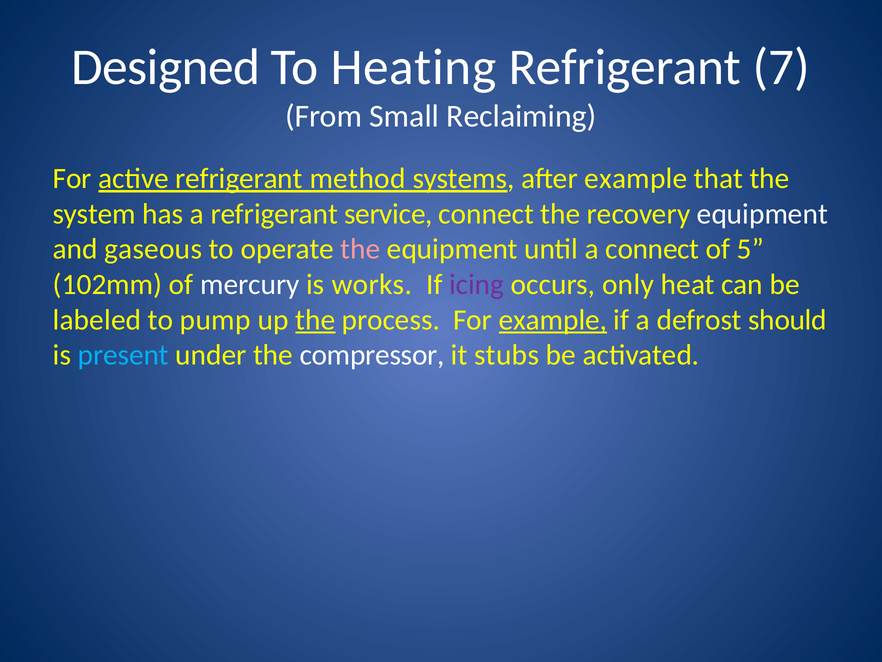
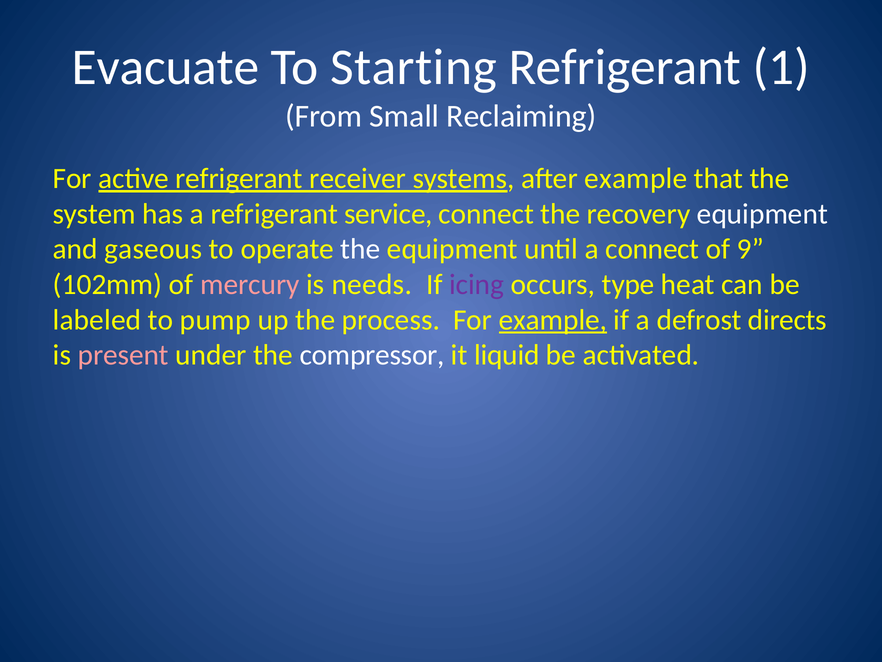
Designed: Designed -> Evacuate (166, 67)
Heating: Heating -> Starting (413, 67)
7: 7 -> 1 (781, 67)
method: method -> receiver (358, 178)
the colour: pink -> white (360, 249)
5: 5 -> 9 (750, 249)
mercury colour: white -> pink (250, 284)
works: works -> needs (372, 284)
only: only -> type (628, 284)
the underline: present -> none (315, 320)
should: should -> directs (787, 320)
present colour: light blue -> pink (123, 355)
stubs: stubs -> liquid (507, 355)
